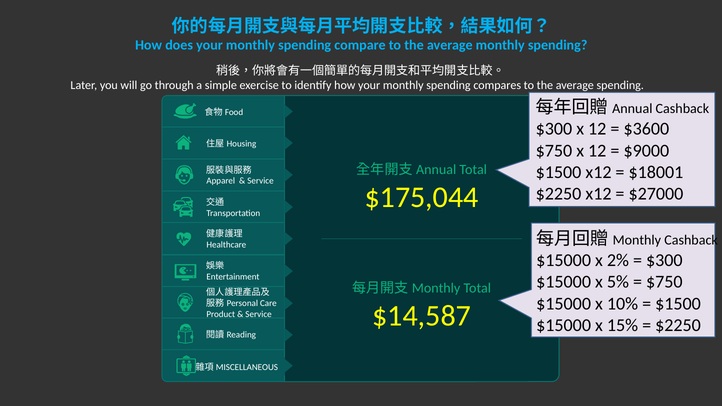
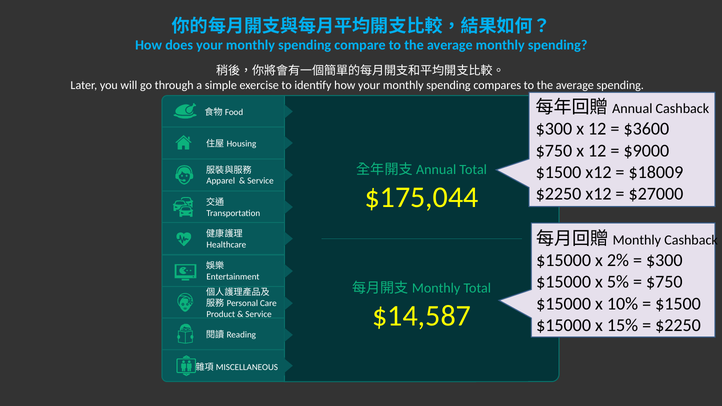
$18001: $18001 -> $18009 (656, 172)
